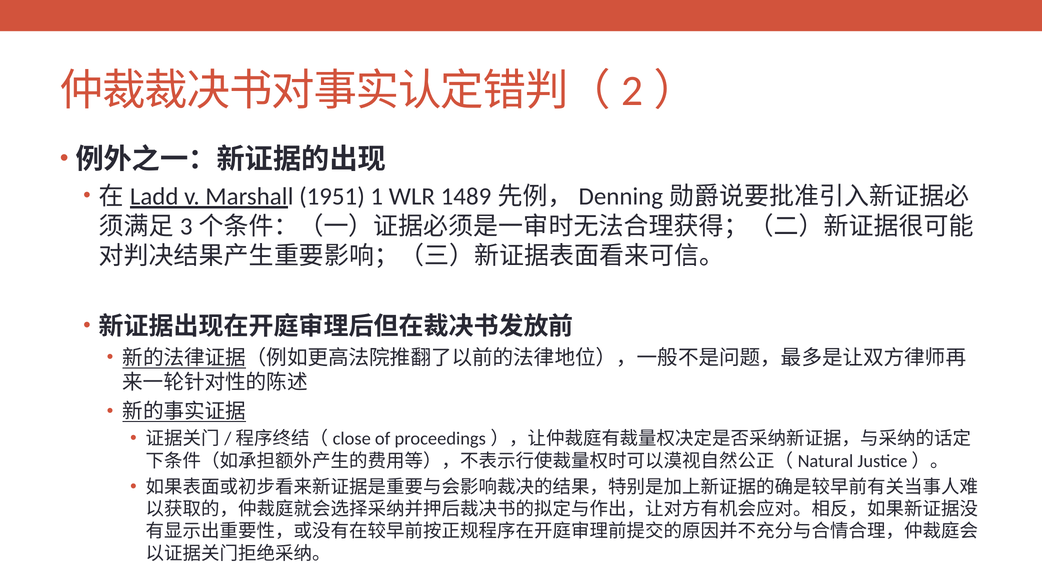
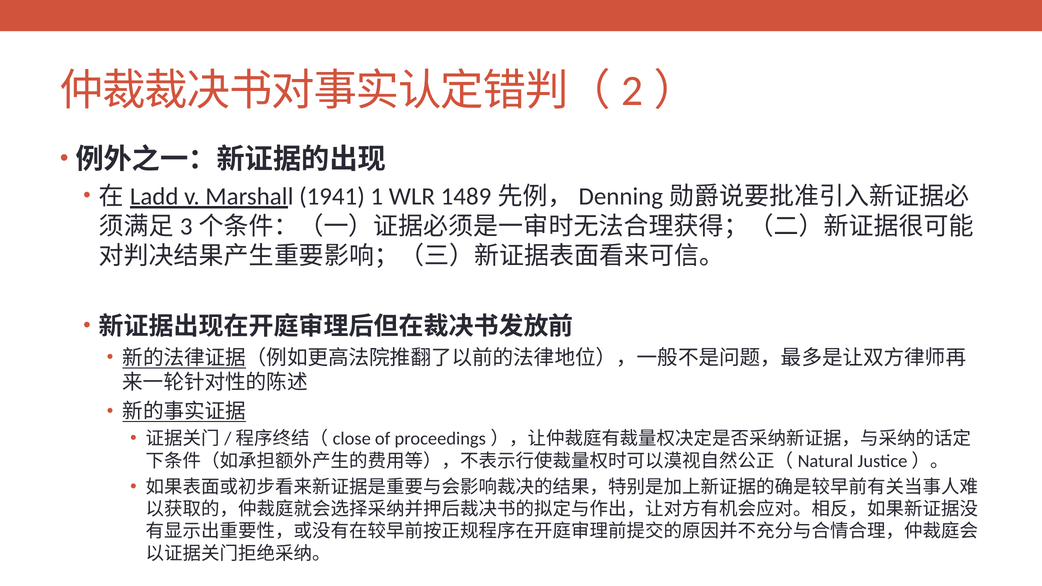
1951: 1951 -> 1941 (332, 196)
